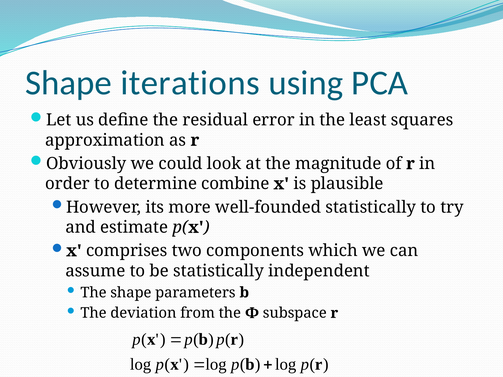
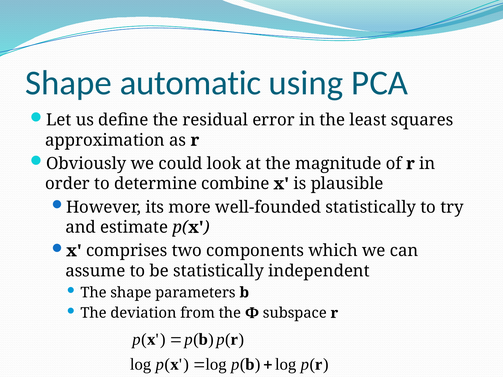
iterations: iterations -> automatic (190, 83)
